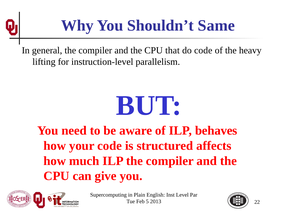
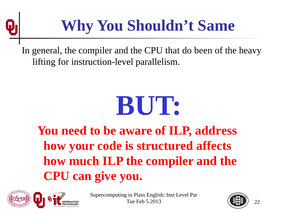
do code: code -> been (203, 50)
behaves: behaves -> address (216, 131)
